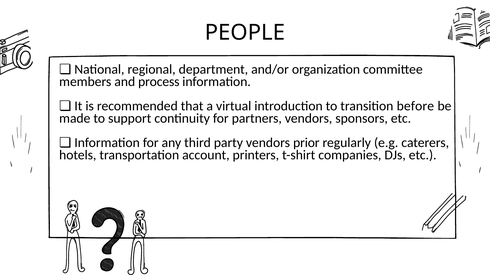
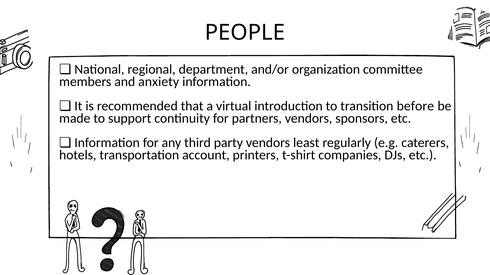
process: process -> anxiety (159, 82)
prior: prior -> least (306, 143)
